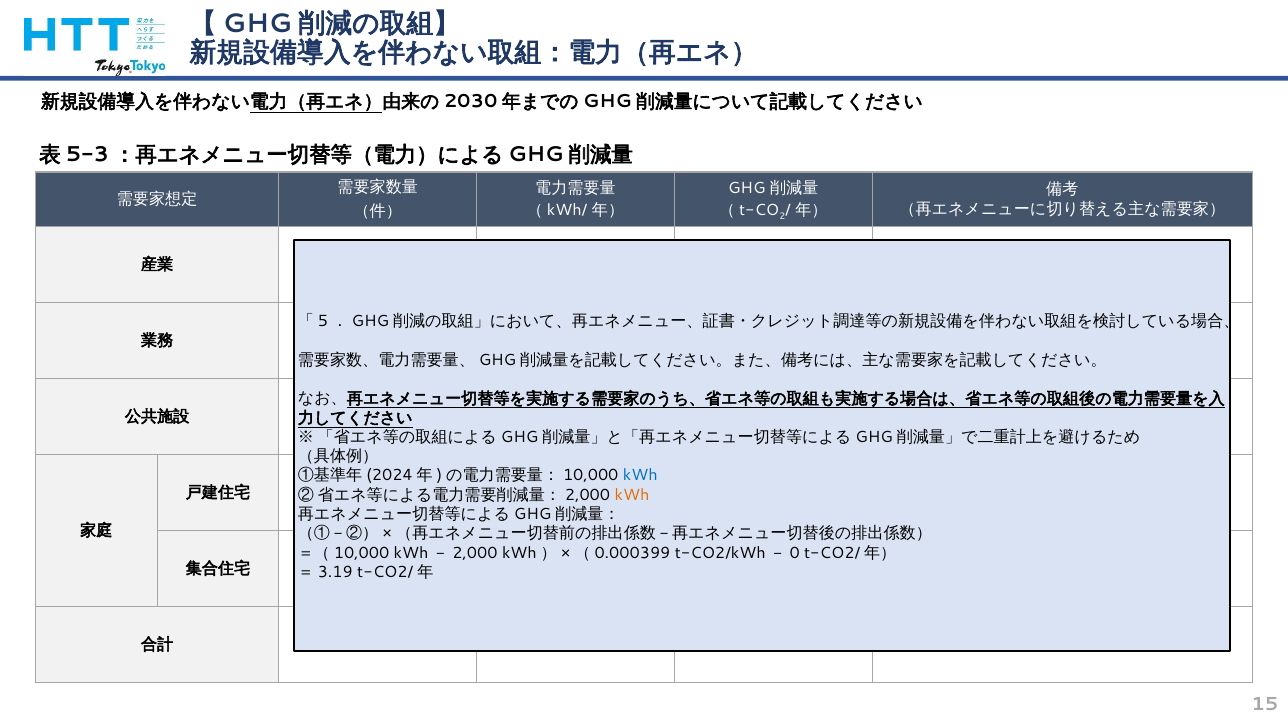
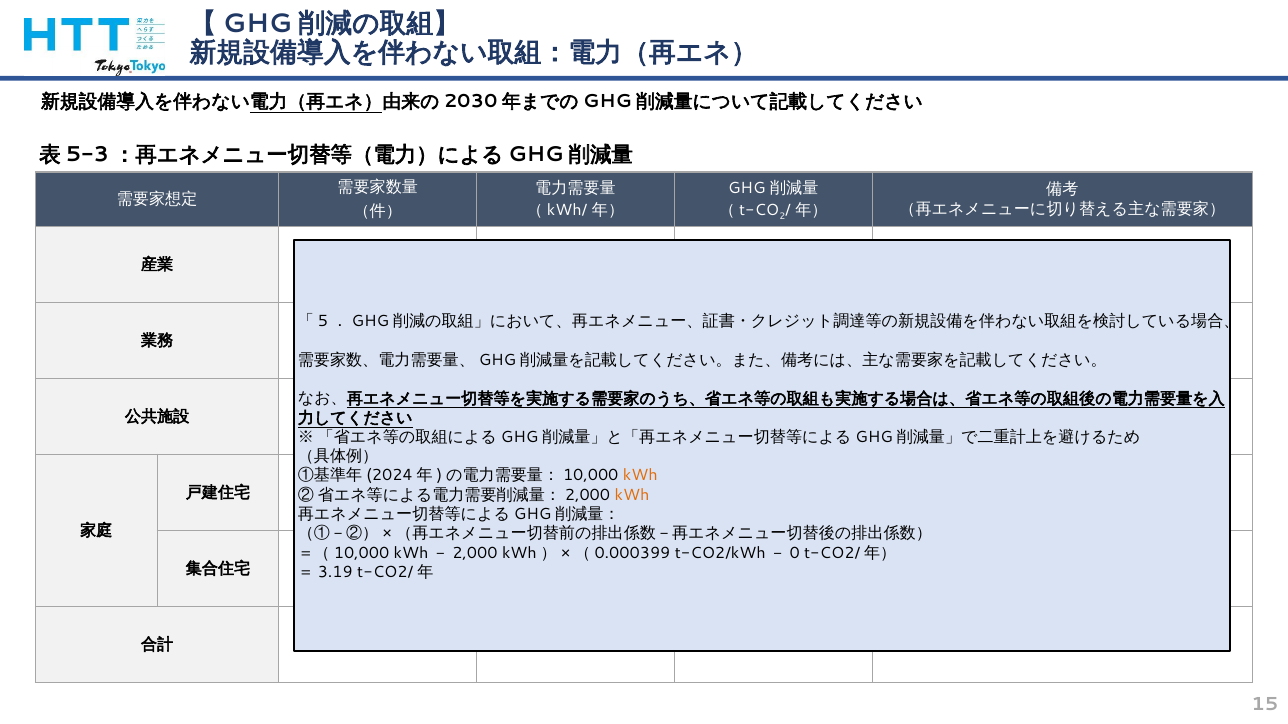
kWh colour: blue -> orange (640, 476)
